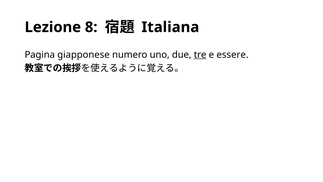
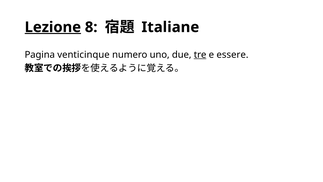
Lezione underline: none -> present (53, 27)
Italiana: Italiana -> Italiane (170, 27)
giapponese: giapponese -> venticinque (83, 55)
